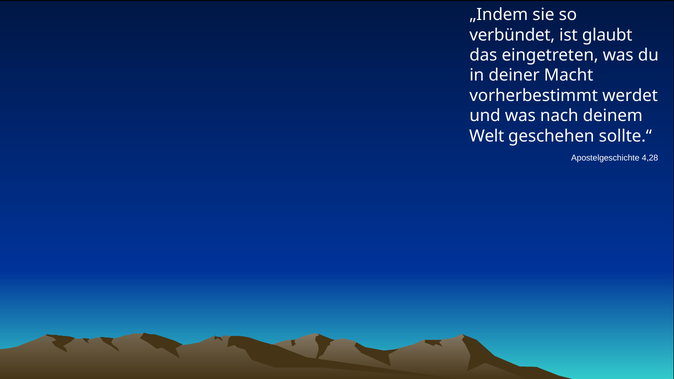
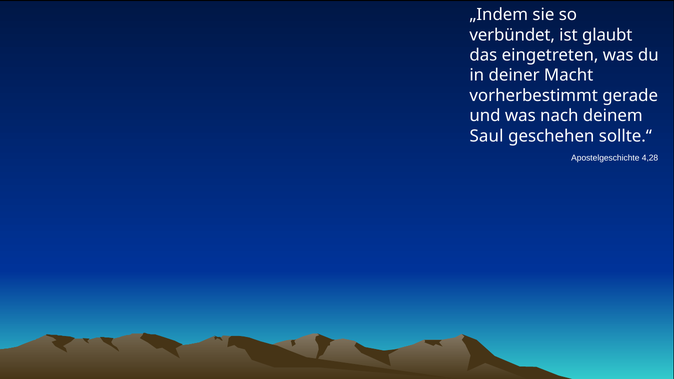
werdet: werdet -> gerade (630, 96)
Welt: Welt -> Saul (487, 136)
